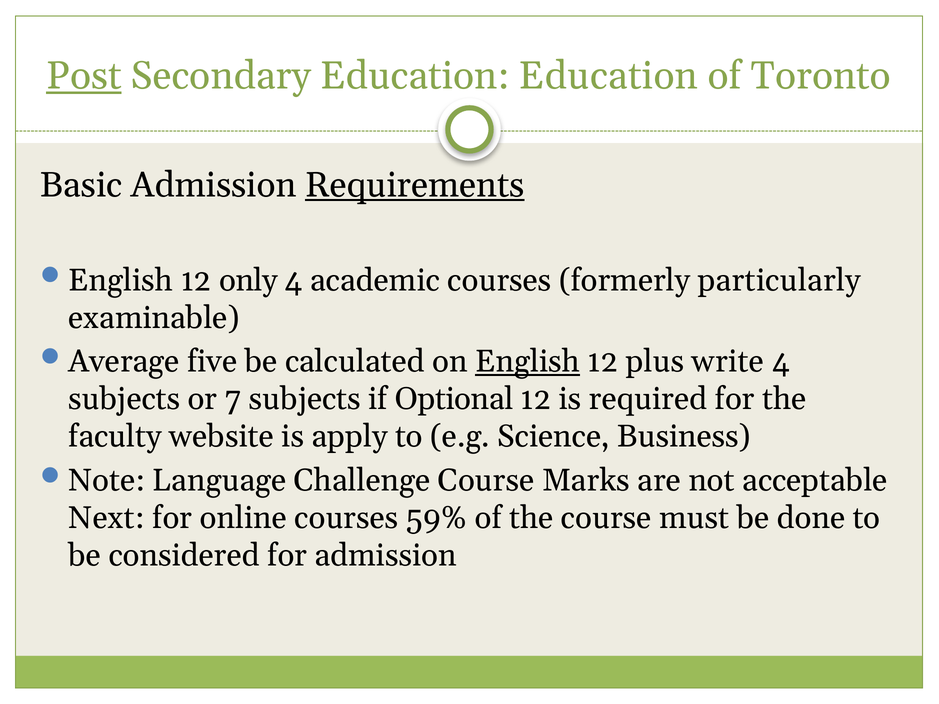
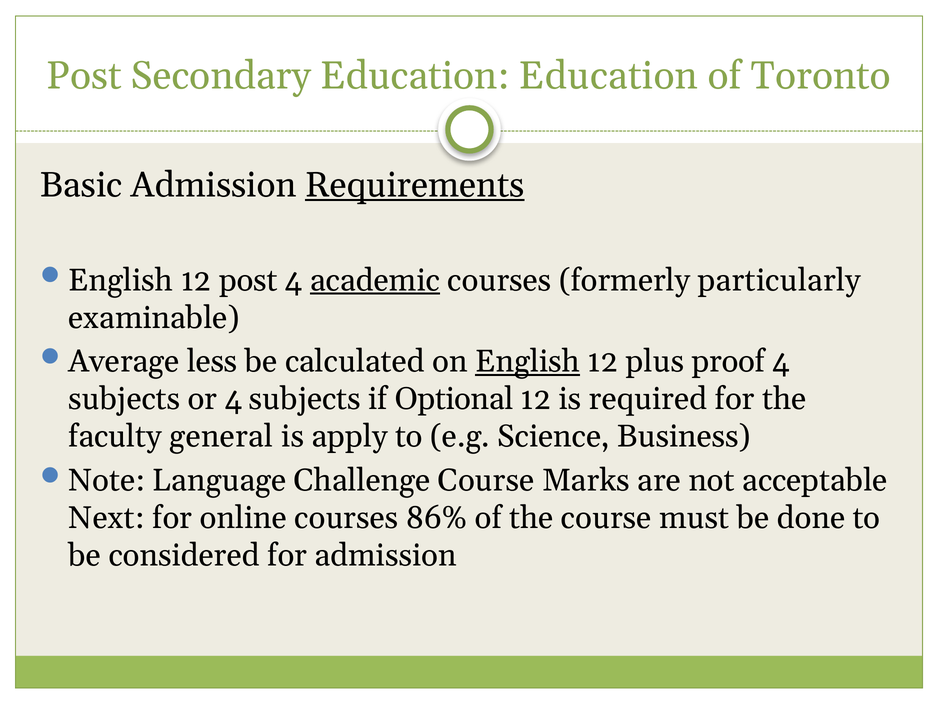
Post underline: present -> none (84, 76)
12 only: only -> post (248, 280)
academic underline: none -> present (375, 280)
five: five -> less (212, 362)
write: write -> proof (728, 362)
or 7: 7 -> 4 (233, 399)
website: website -> general (221, 437)
59%: 59% -> 86% (437, 518)
